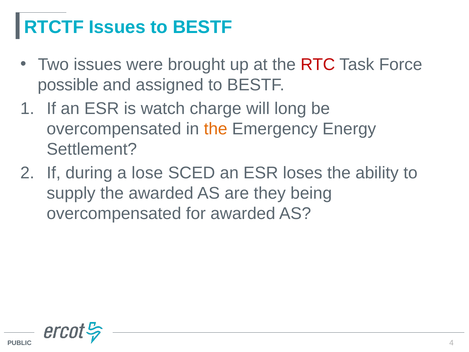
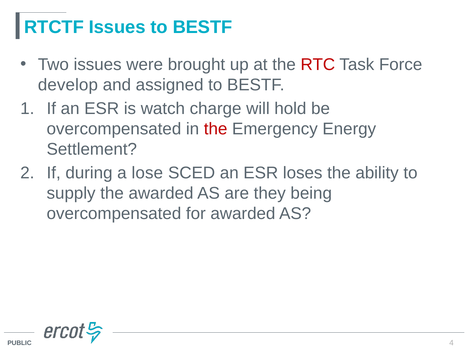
possible: possible -> develop (68, 85)
long: long -> hold (290, 108)
the colour: orange -> red (216, 129)
